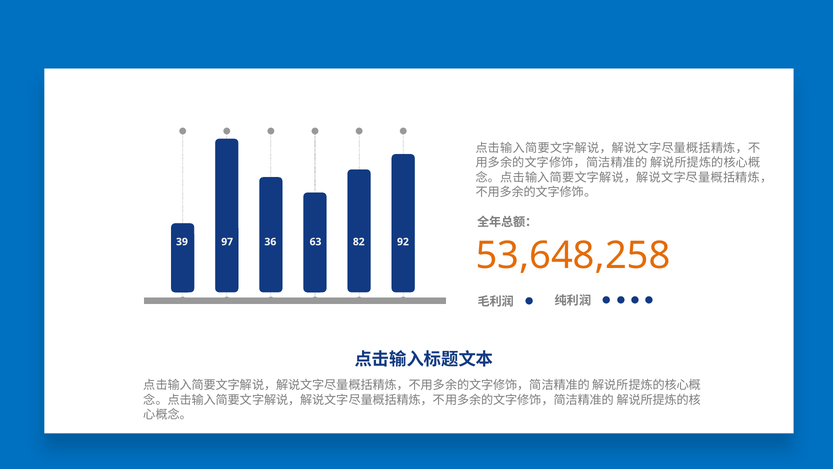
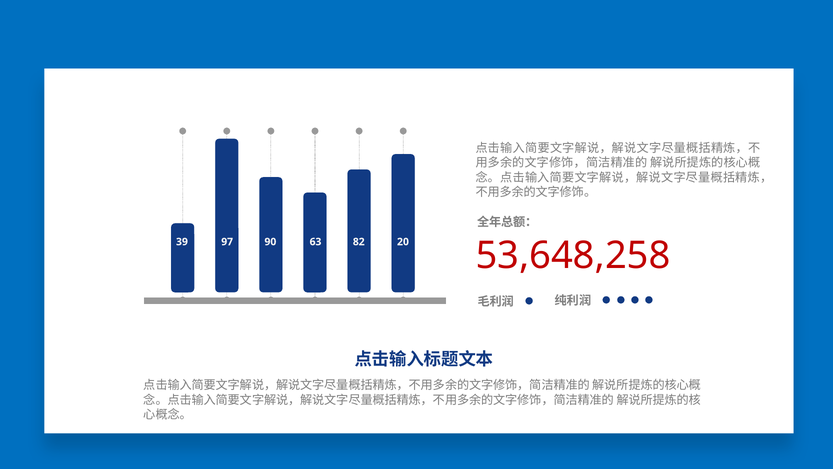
36: 36 -> 90 (270, 242)
92: 92 -> 20 (403, 242)
53,648,258 colour: orange -> red (573, 256)
